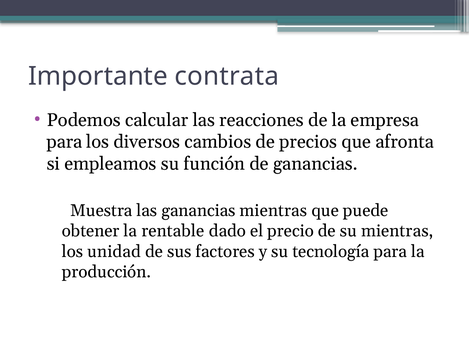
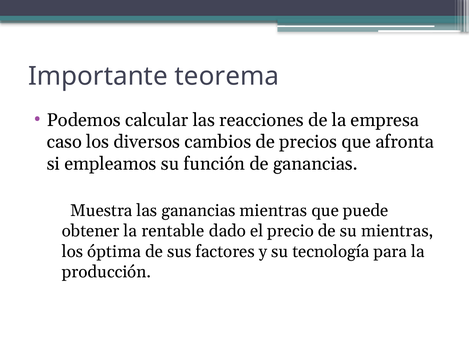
contrata: contrata -> teorema (227, 76)
para: para -> caso (64, 142)
unidad: unidad -> óptima (114, 251)
